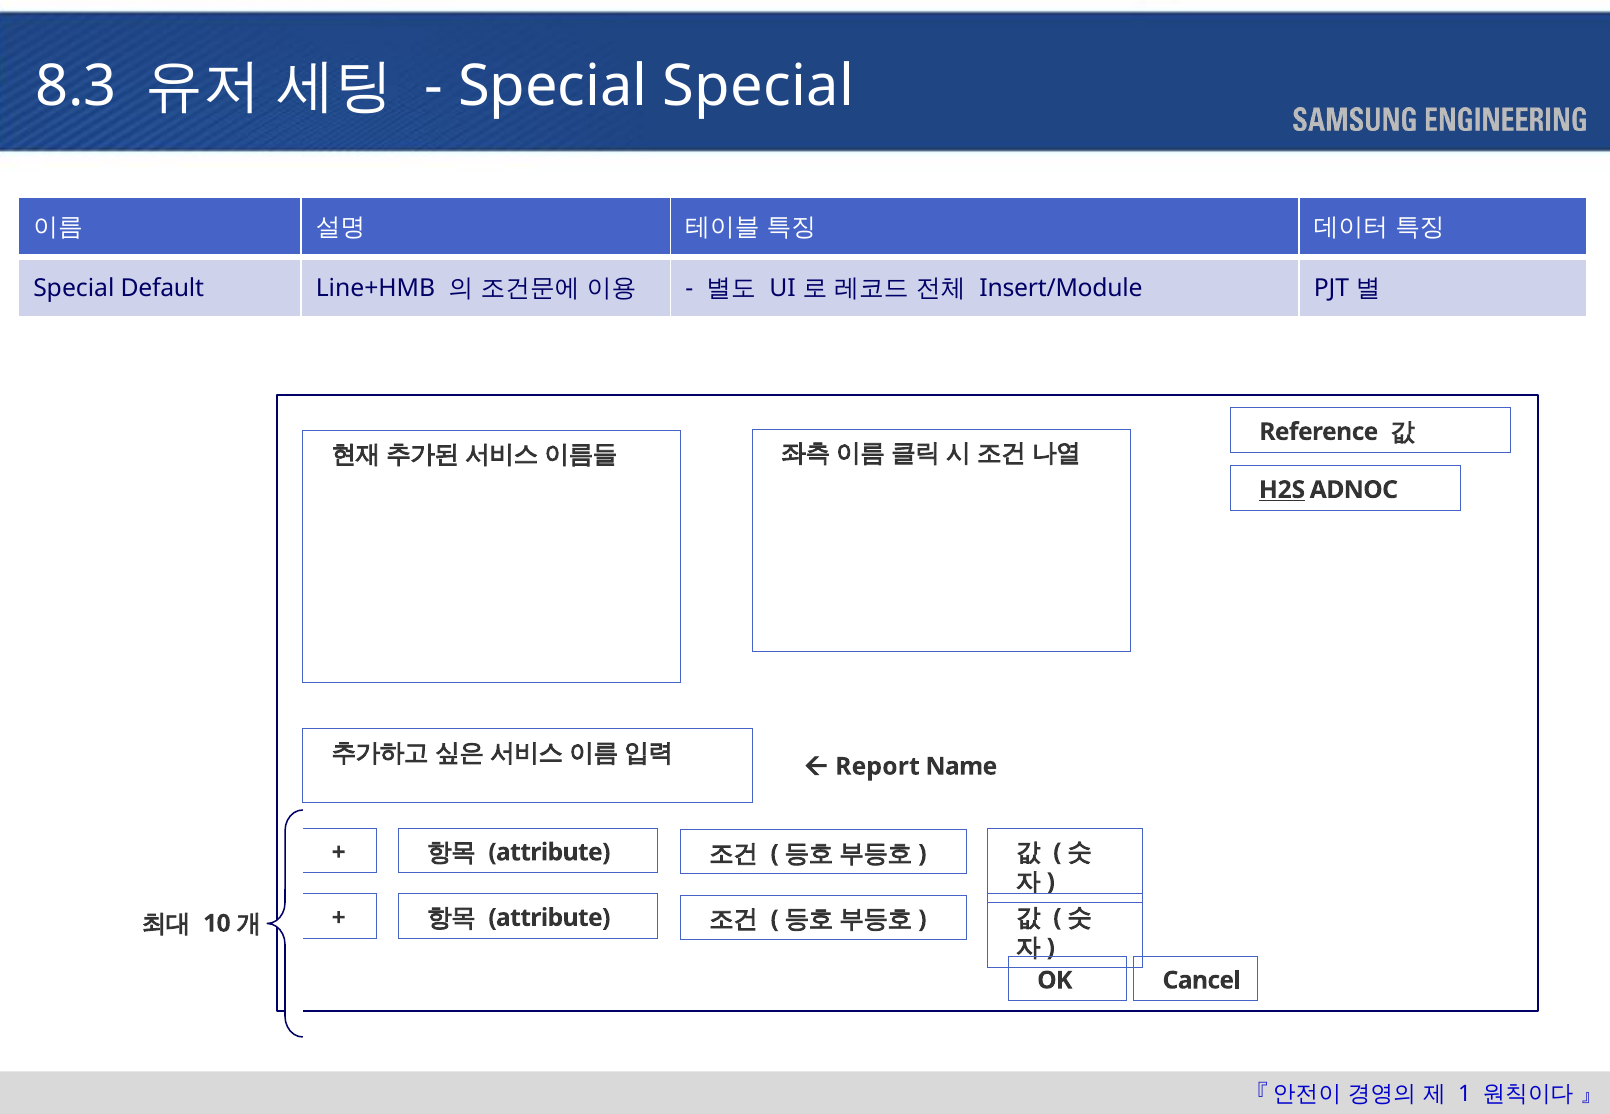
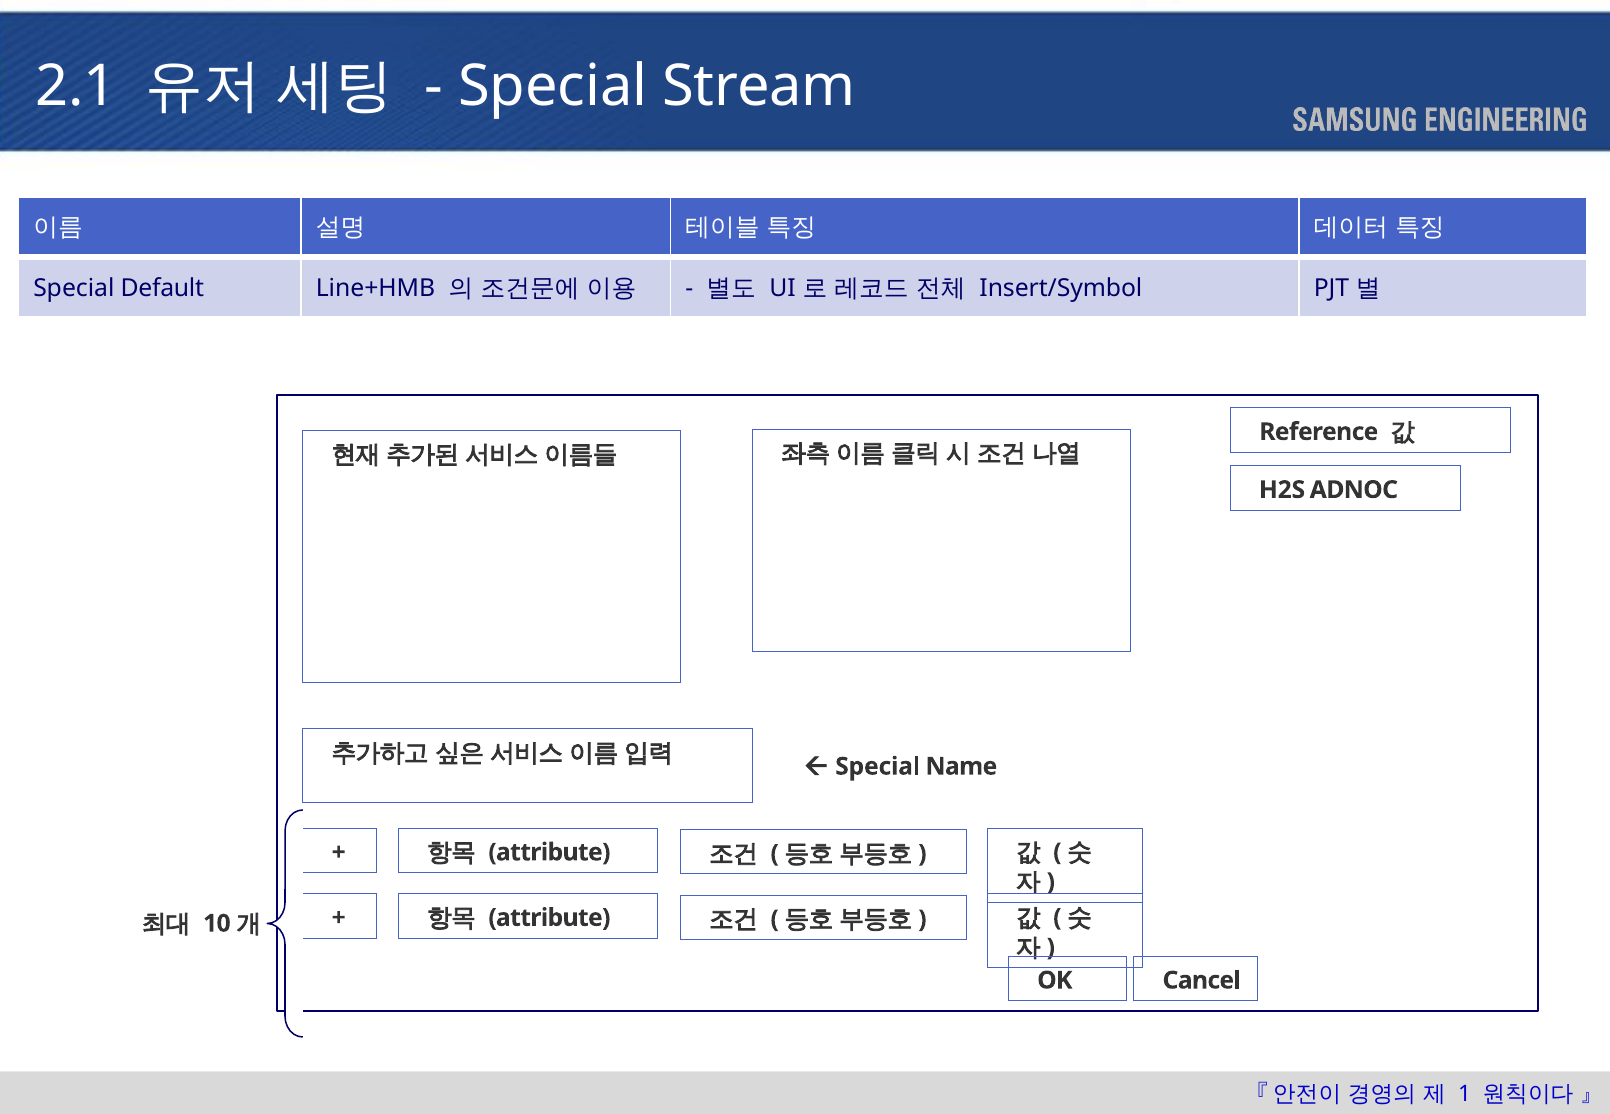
8.3: 8.3 -> 2.1 (76, 86)
Special Special: Special -> Stream (759, 86)
Insert/Module: Insert/Module -> Insert/Symbol (1061, 289)
H2S underline: present -> none (1282, 490)
Report: Report -> Special (878, 767)
